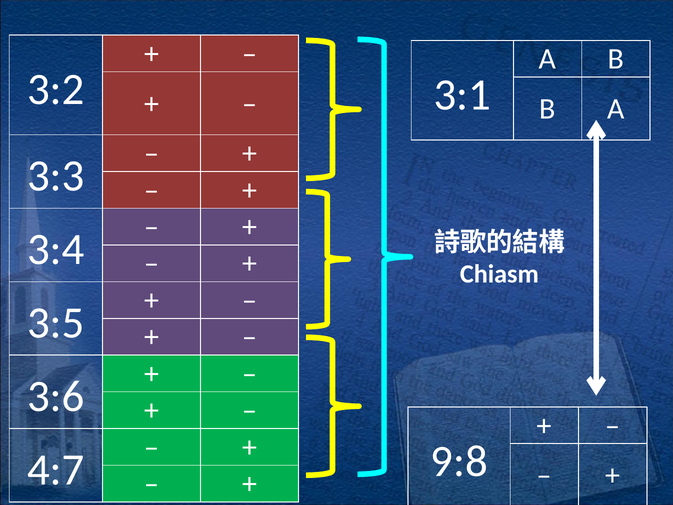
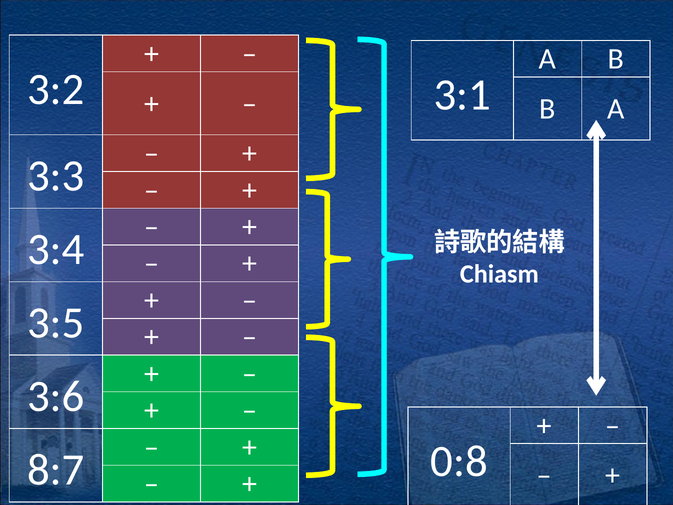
4:7: 4:7 -> 8:7 (56, 470)
9:8: 9:8 -> 0:8 (459, 461)
